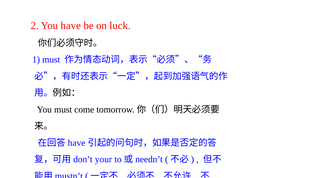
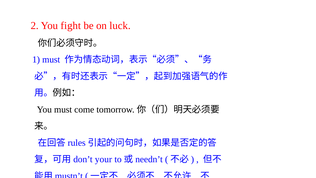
You have: have -> fight (71, 26)
have: have -> rules (77, 143)
